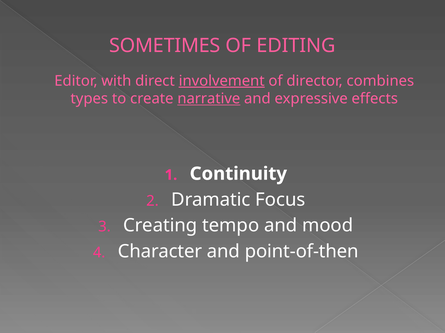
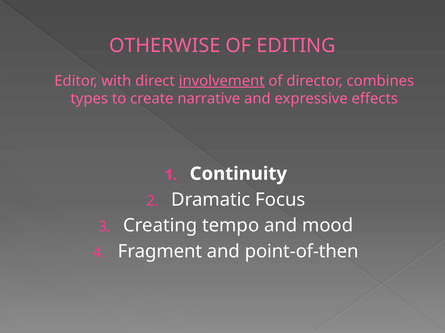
SOMETIMES: SOMETIMES -> OTHERWISE (165, 46)
narrative underline: present -> none (209, 99)
Character: Character -> Fragment (160, 252)
